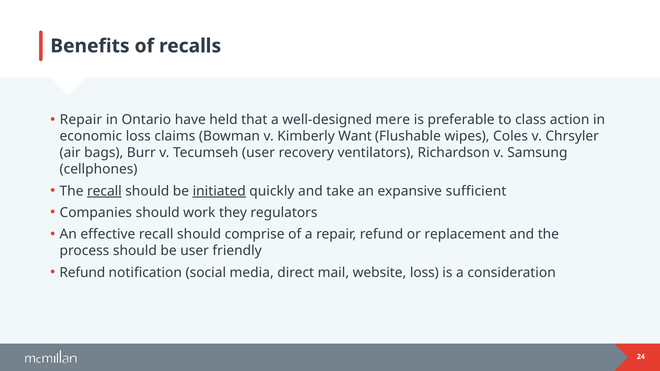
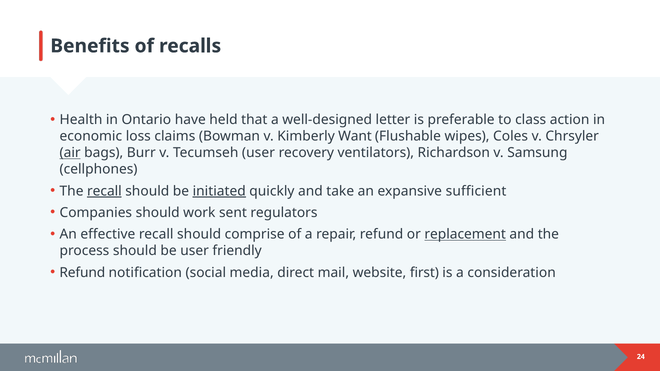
Repair: Repair -> Health (81, 120)
mere: mere -> letter (393, 120)
air underline: none -> present (70, 153)
they: they -> sent (233, 213)
replacement underline: none -> present (465, 234)
website loss: loss -> first (424, 273)
